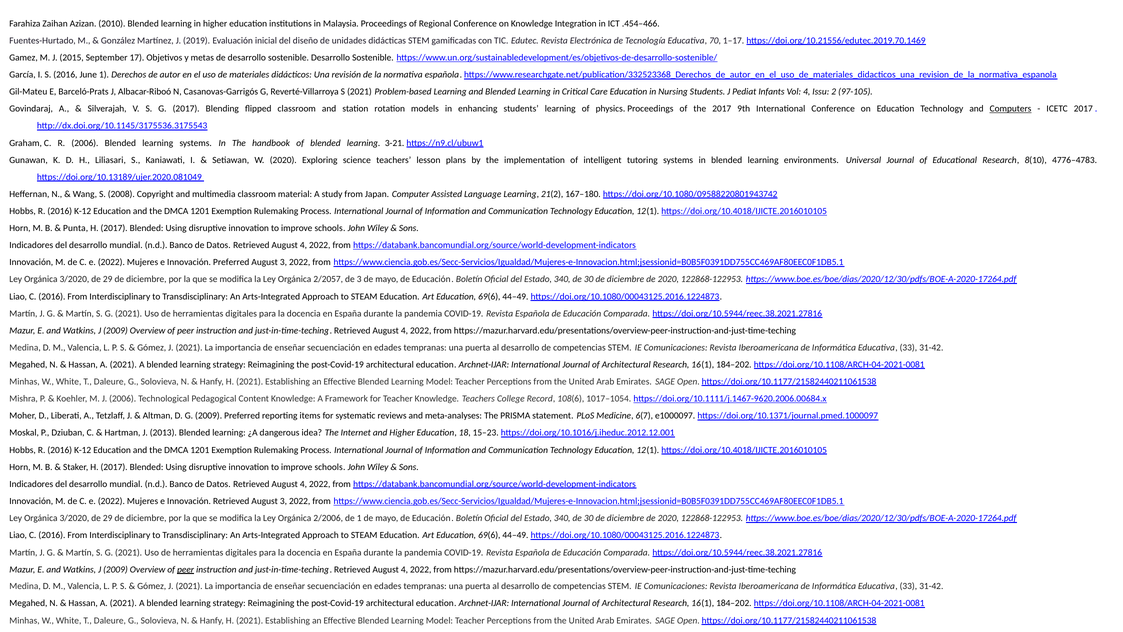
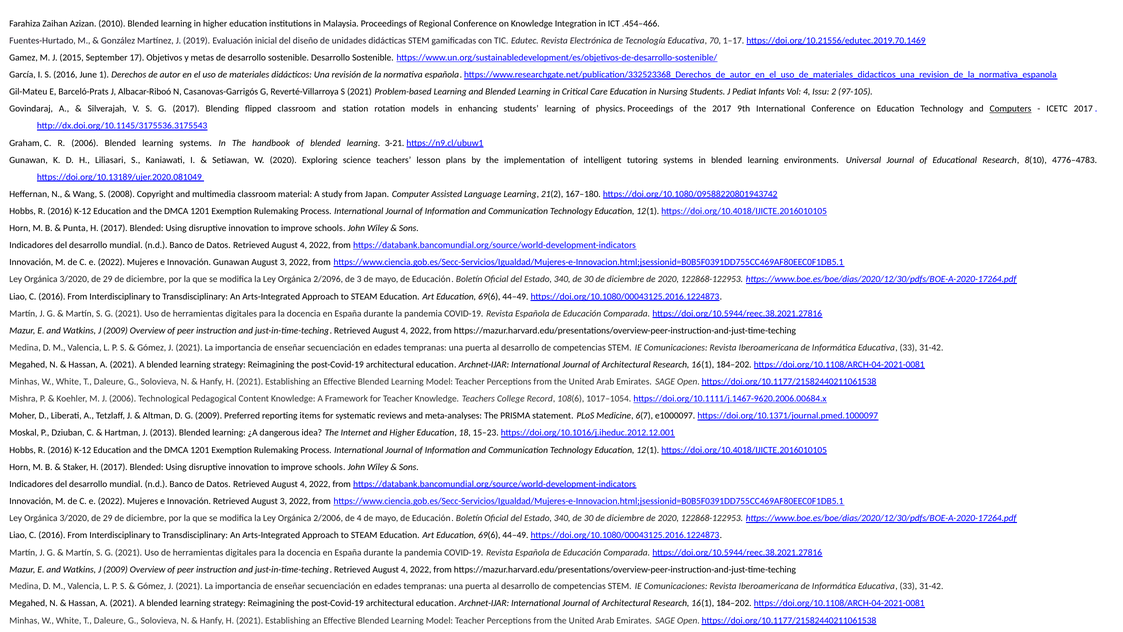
Innovación Preferred: Preferred -> Gunawan (231, 262)
2/2057: 2/2057 -> 2/2096 (328, 279)
de 1: 1 -> 4 (359, 518)
peer underline: present -> none (186, 569)
